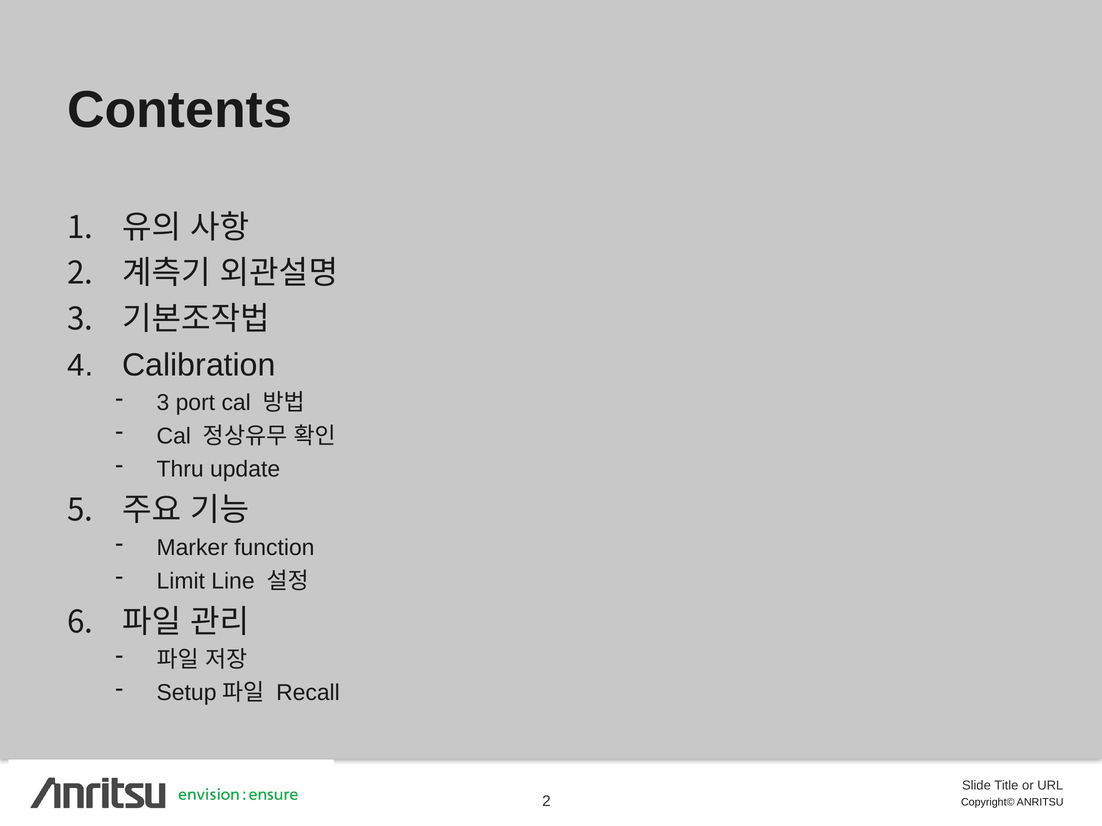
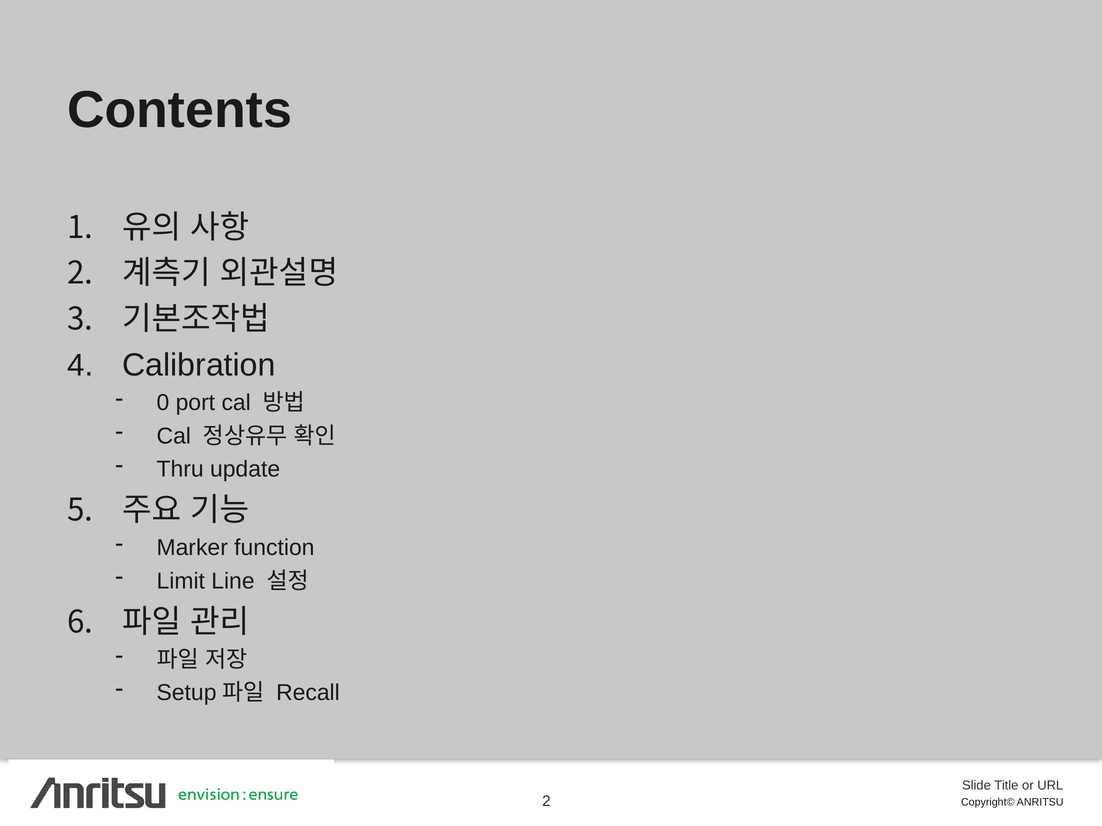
3: 3 -> 0 (163, 403)
